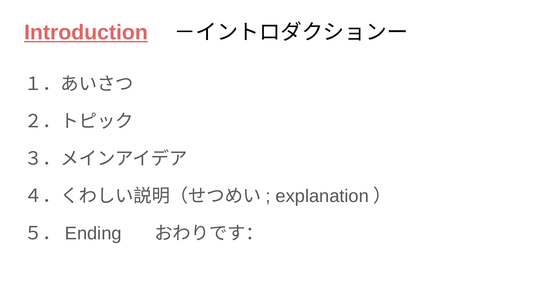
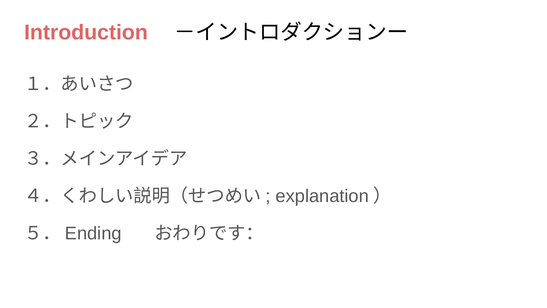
Introduction underline: present -> none (86, 32)
